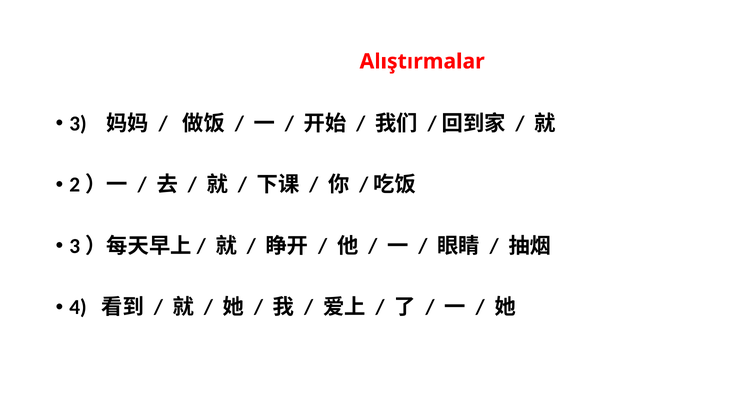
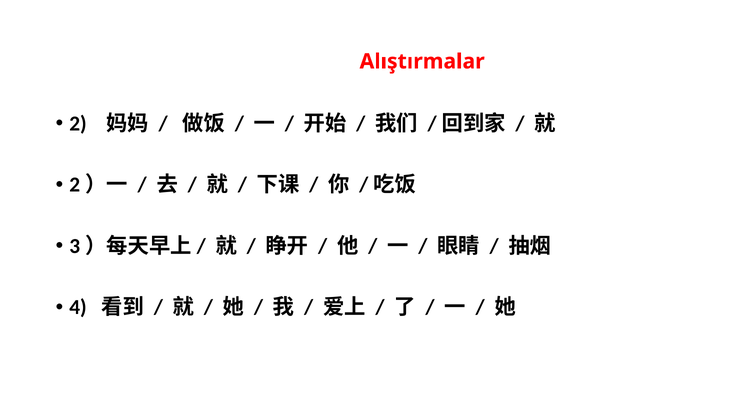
3: 3 -> 2 (78, 123)
